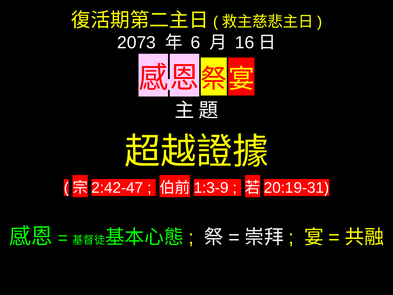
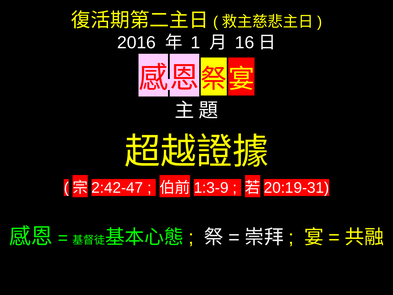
2073: 2073 -> 2016 (137, 42)
6: 6 -> 1 (195, 42)
